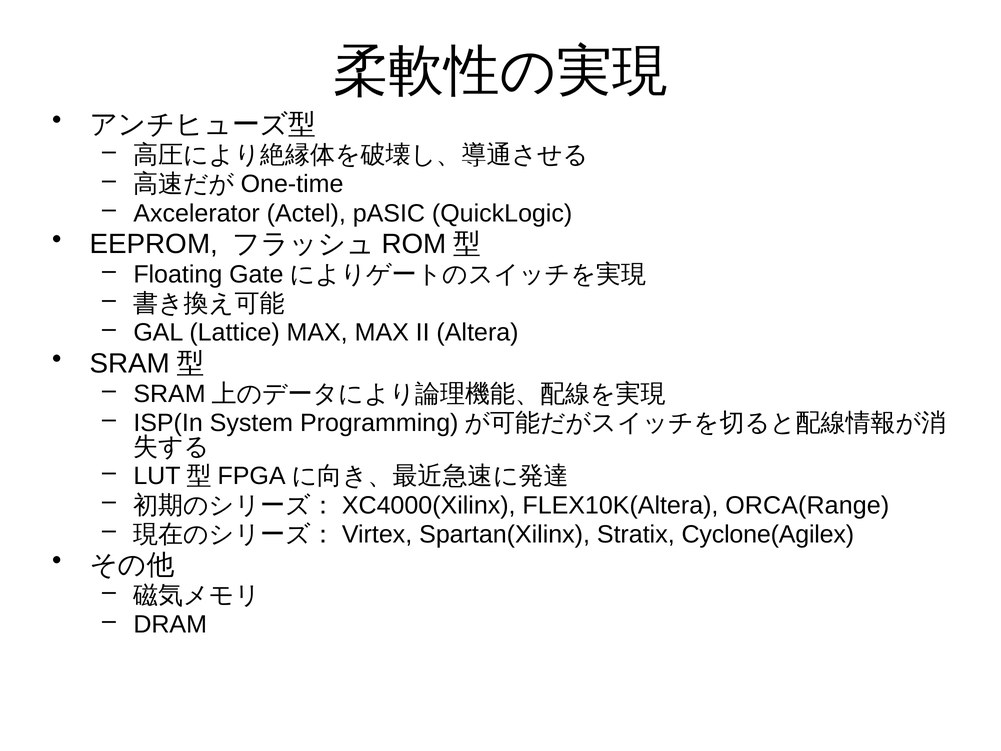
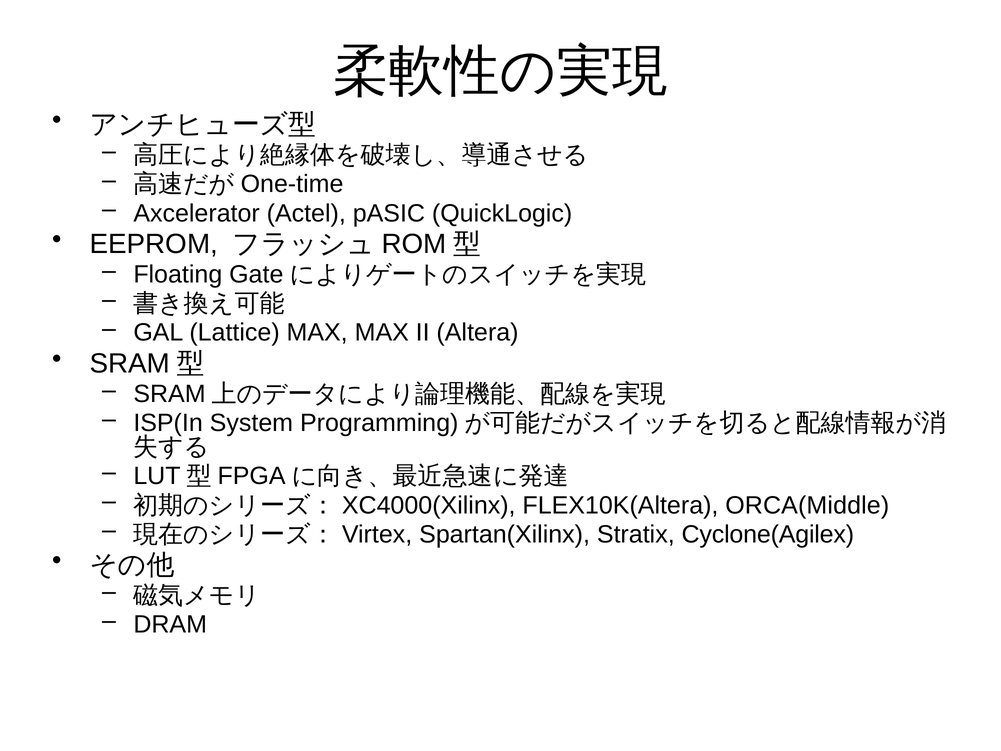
ORCA(Range: ORCA(Range -> ORCA(Middle (807, 505)
